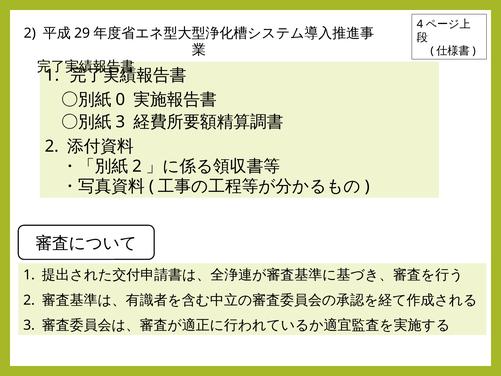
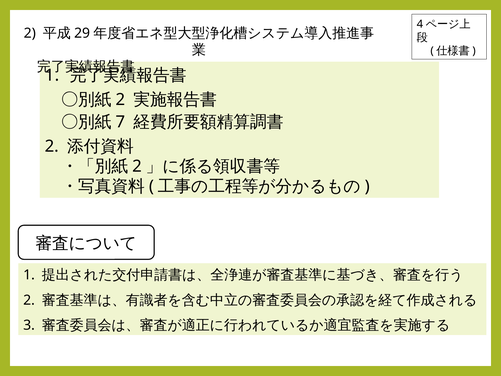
0: 0 -> 2 (120, 100)
3: 3 -> 7 (120, 122)
